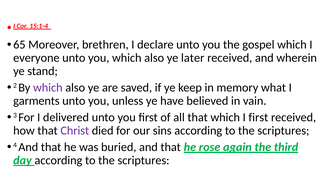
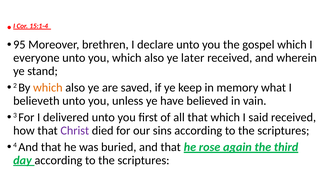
65: 65 -> 95 (19, 45)
which colour: purple -> orange (48, 88)
garments: garments -> believeth (36, 101)
I first: first -> said (258, 117)
